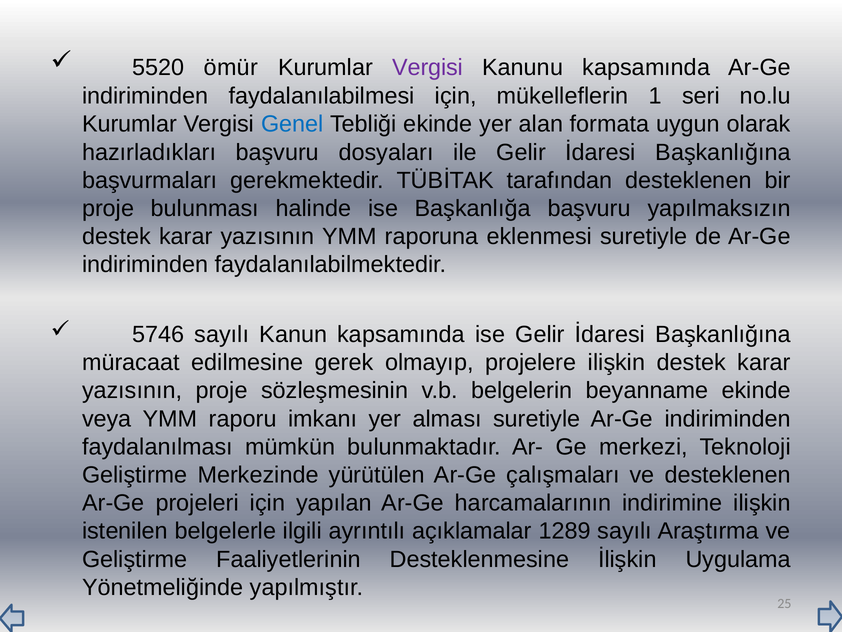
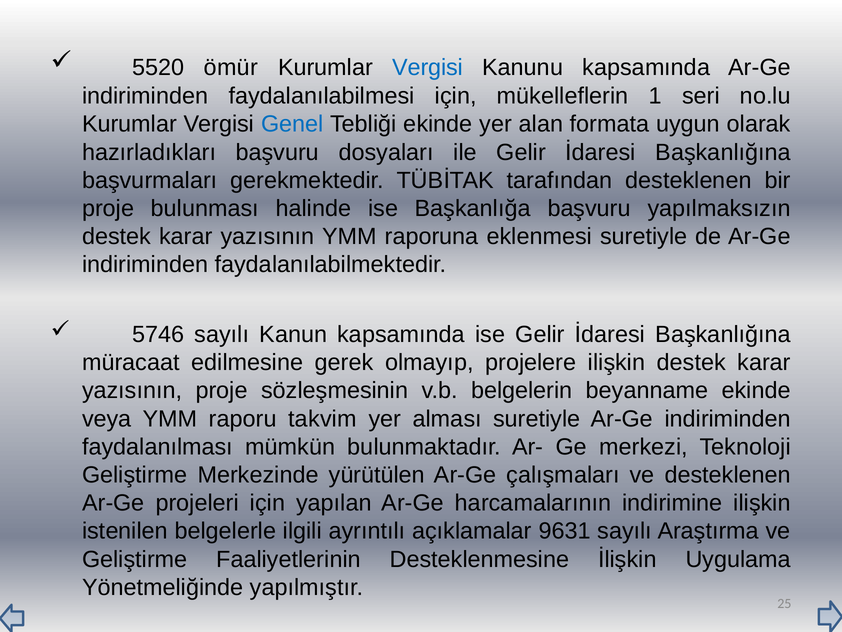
Vergisi colour: purple -> blue (428, 67)
imkanı: imkanı -> takvim (323, 418)
1289: 1289 -> 9631 (565, 531)
